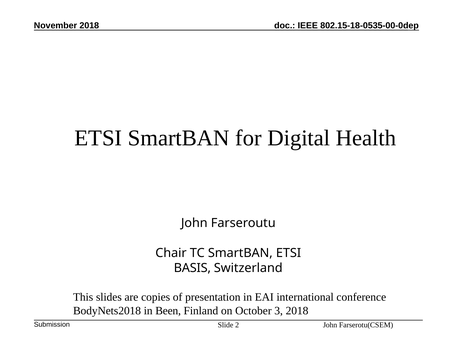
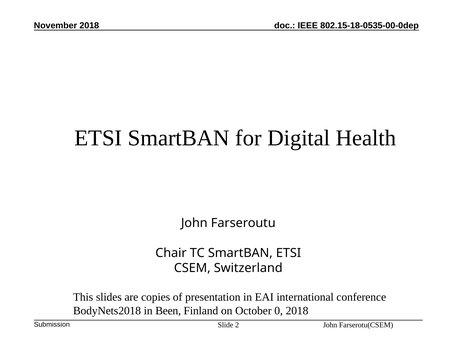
BASIS: BASIS -> CSEM (192, 269)
3: 3 -> 0 (279, 311)
